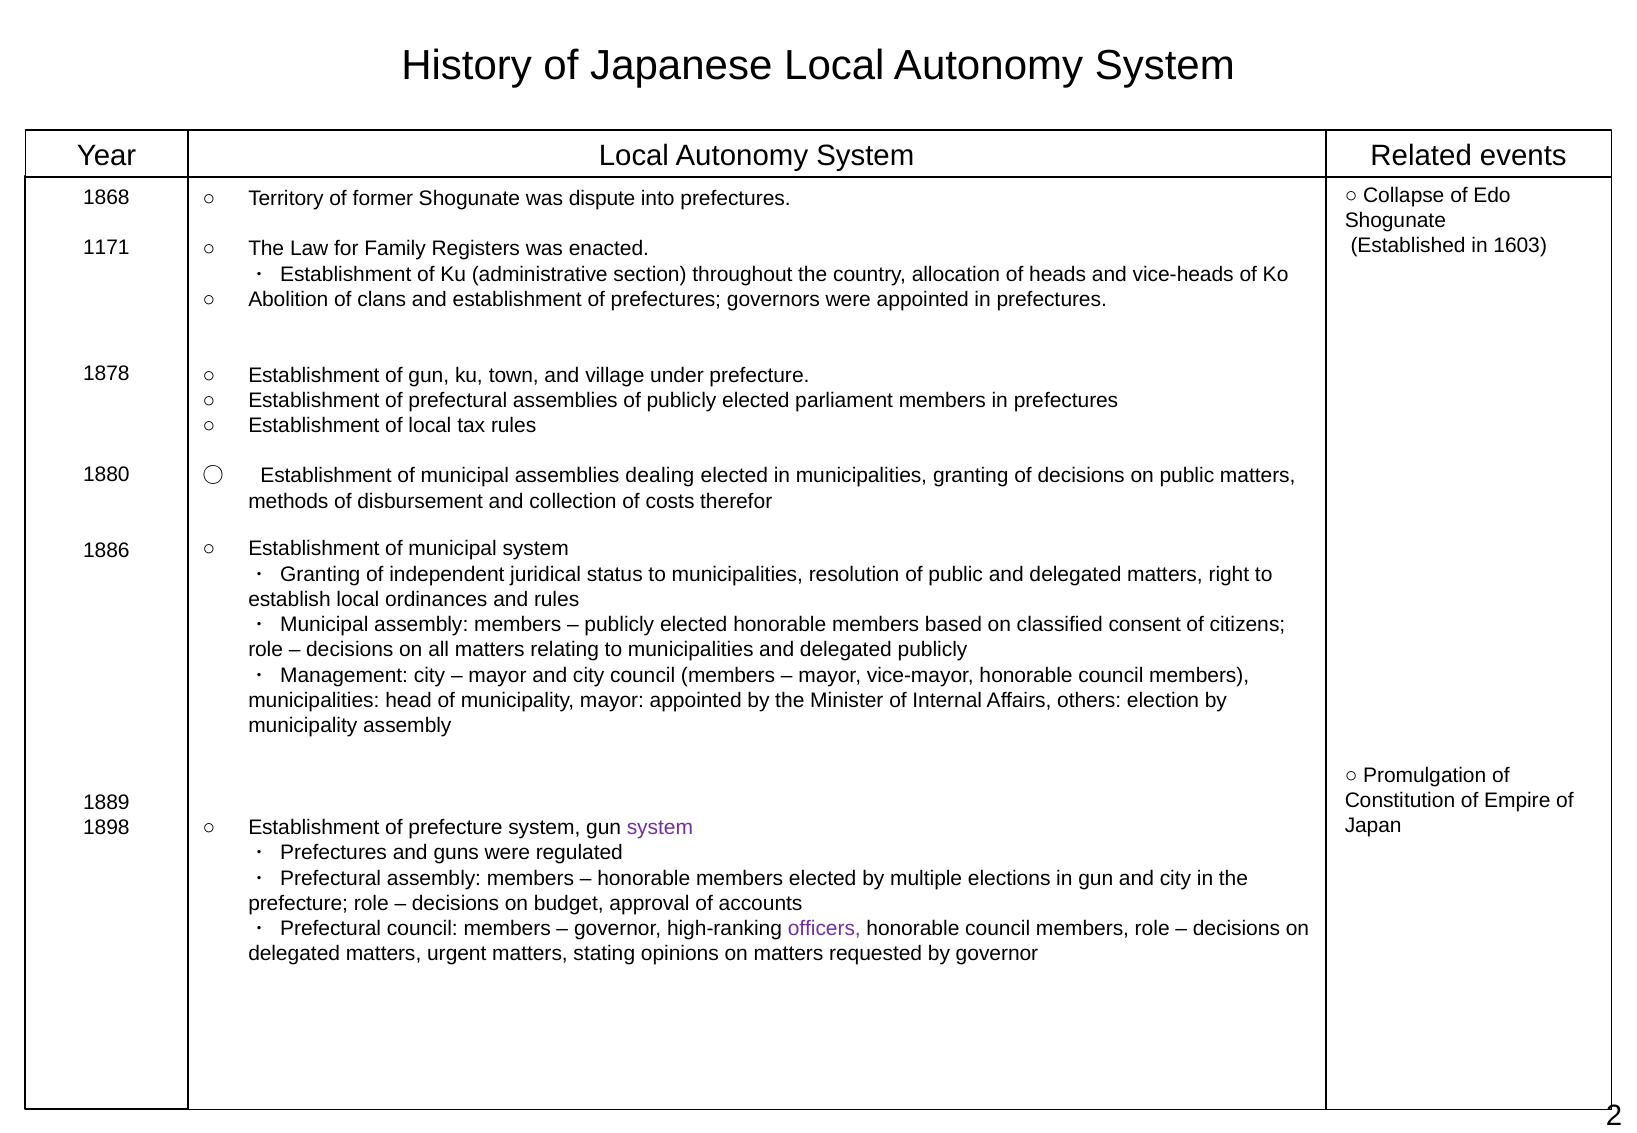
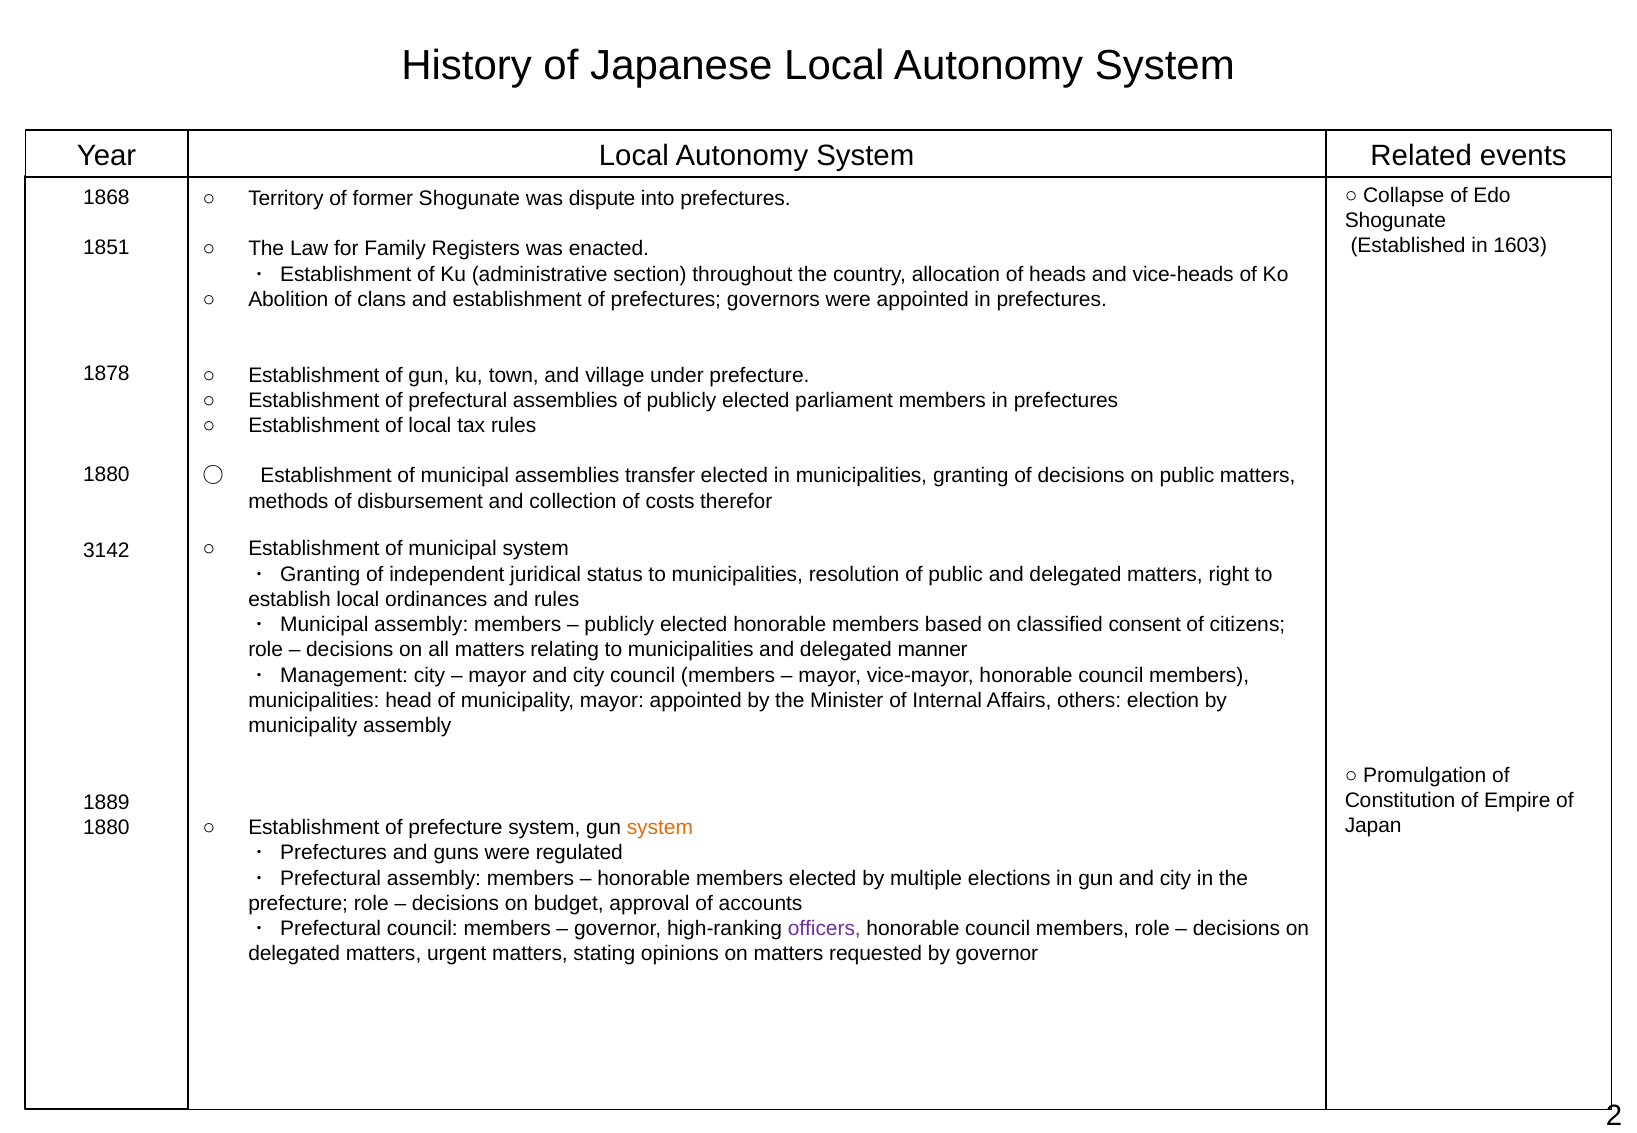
1171: 1171 -> 1851 (106, 248)
dealing: dealing -> transfer (660, 476)
1886: 1886 -> 3142 (106, 551)
delegated publicly: publicly -> manner (933, 650)
system colour: purple -> orange (660, 828)
1898: 1898 -> 1880 (106, 828)
